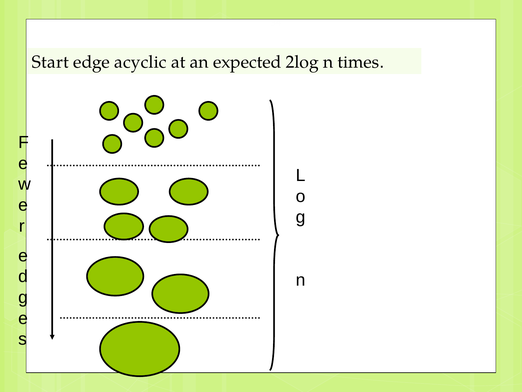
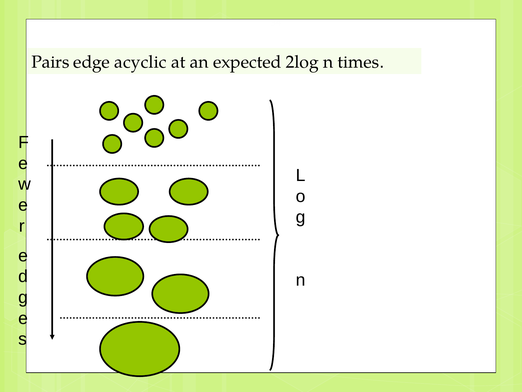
Start: Start -> Pairs (51, 62)
